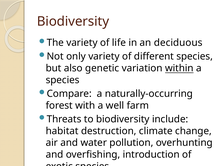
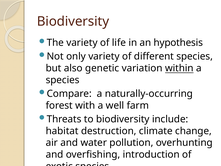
deciduous: deciduous -> hypothesis (178, 43)
